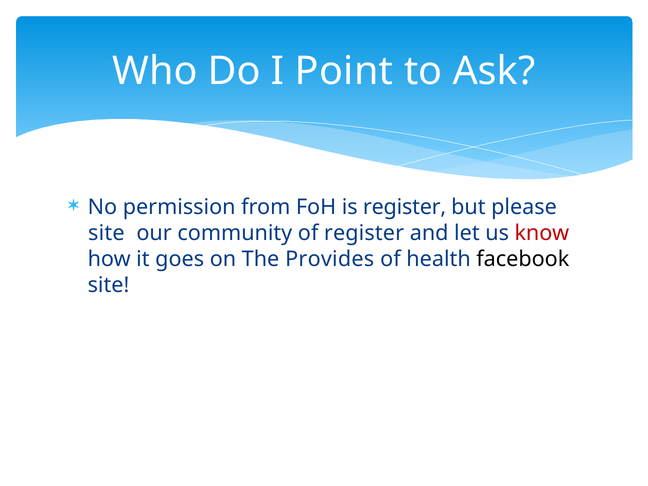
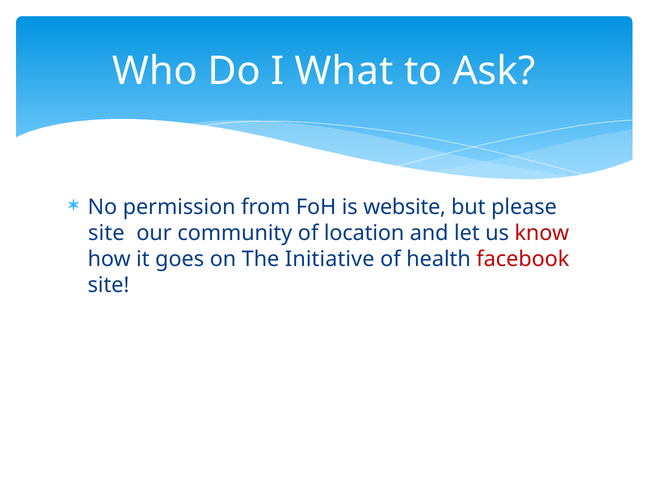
Point: Point -> What (344, 71)
is register: register -> website (405, 207)
of register: register -> location (364, 233)
Provides: Provides -> Initiative (330, 259)
facebook colour: black -> red (523, 259)
